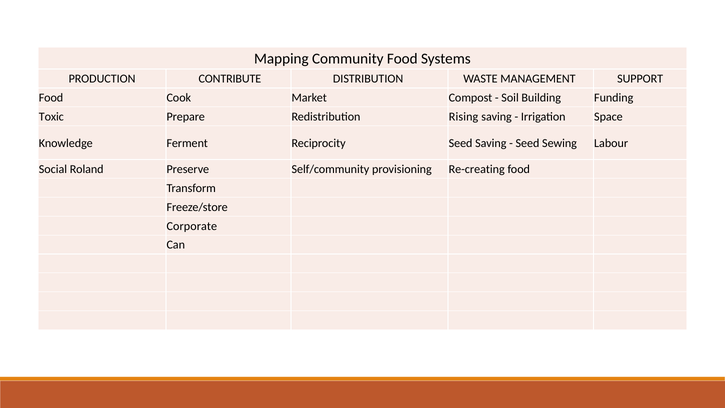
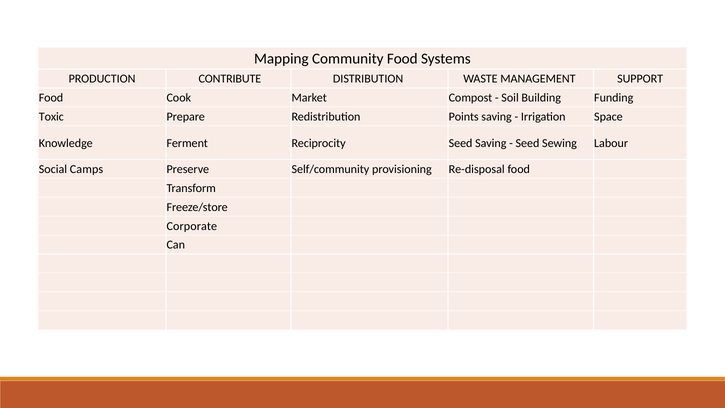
Rising: Rising -> Points (464, 117)
Roland: Roland -> Camps (87, 169)
Re-creating: Re-creating -> Re-disposal (477, 169)
